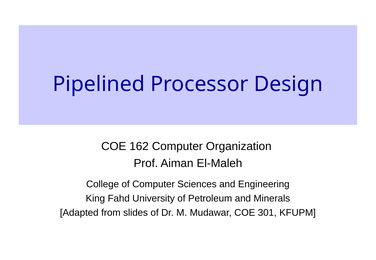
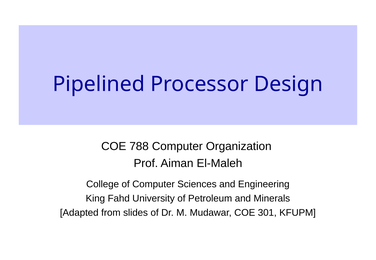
162: 162 -> 788 (139, 146)
